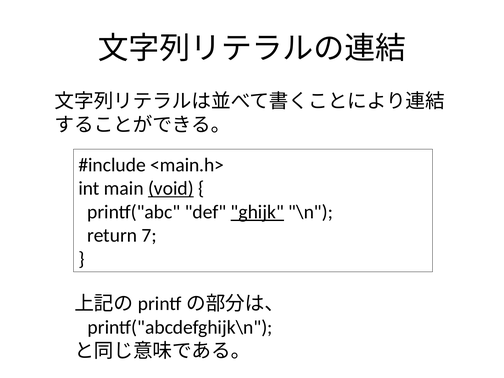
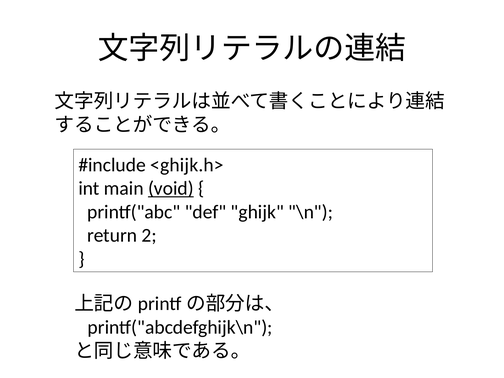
<main.h>: <main.h> -> <ghijk.h> (187, 165)
ghijk underline: present -> none (257, 212)
7: 7 -> 2 (149, 236)
